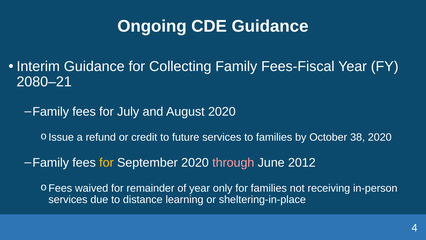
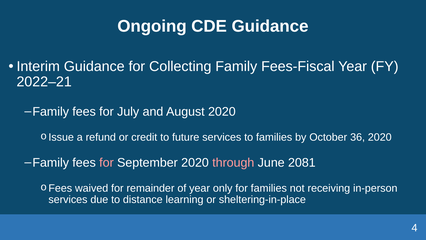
2080–21: 2080–21 -> 2022–21 (44, 82)
38: 38 -> 36 (358, 137)
for colour: yellow -> pink (106, 162)
2012: 2012 -> 2081 (302, 162)
